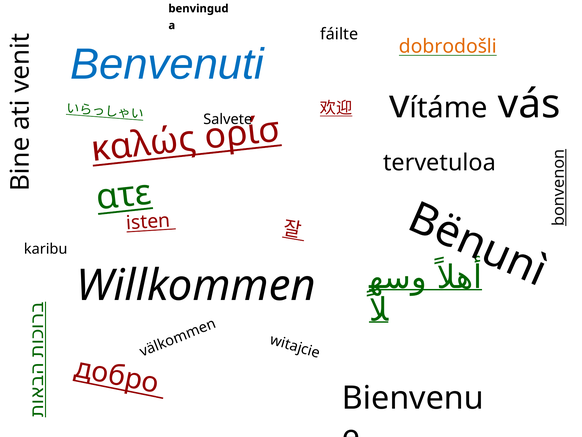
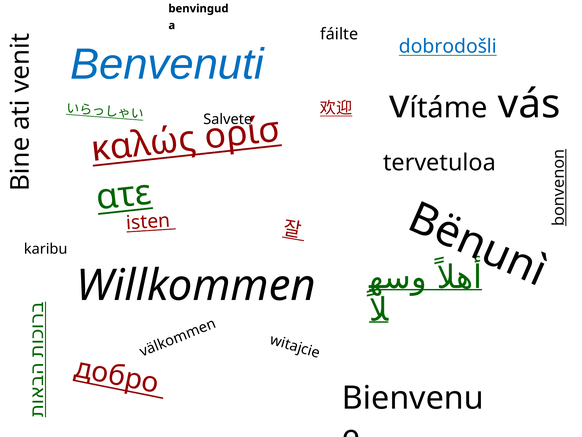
dobrodošli colour: orange -> blue (448, 46)
